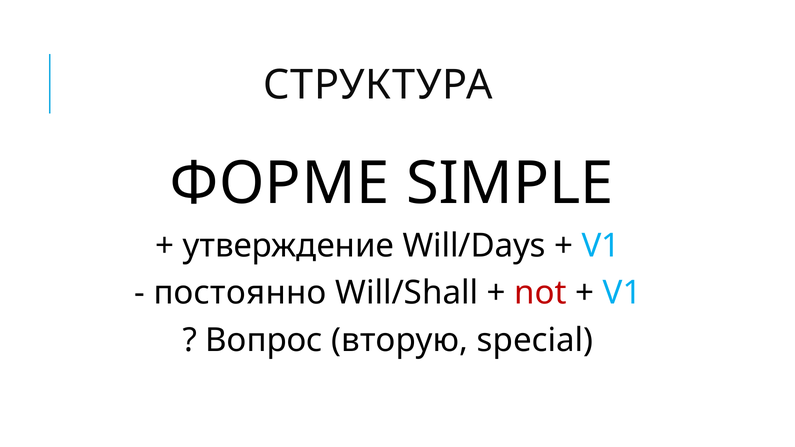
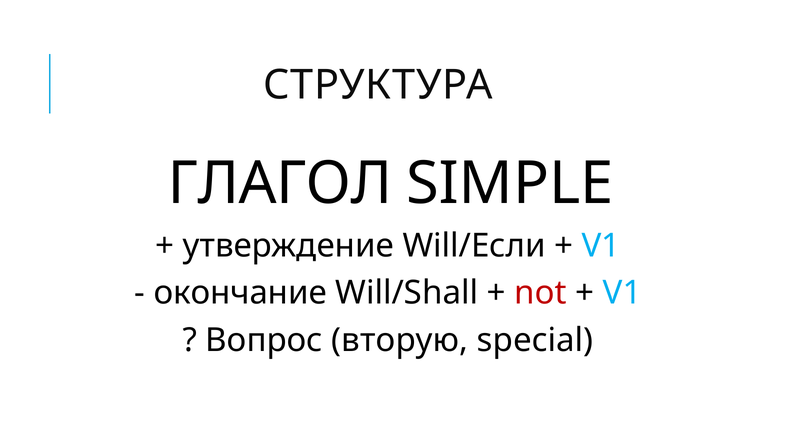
ФОРМЕ: ФОРМЕ -> ГЛАГОЛ (280, 184)
Will/Days: Will/Days -> Will/Если (474, 246)
постоянно: постоянно -> окончание (240, 293)
